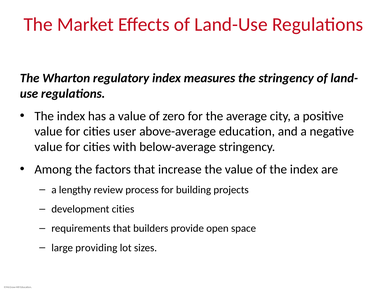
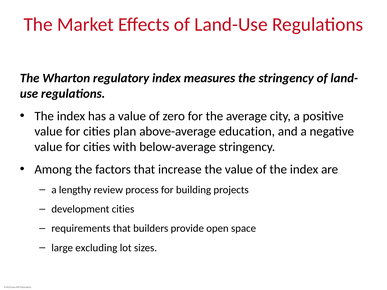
user: user -> plan (125, 132)
providing: providing -> excluding (96, 248)
